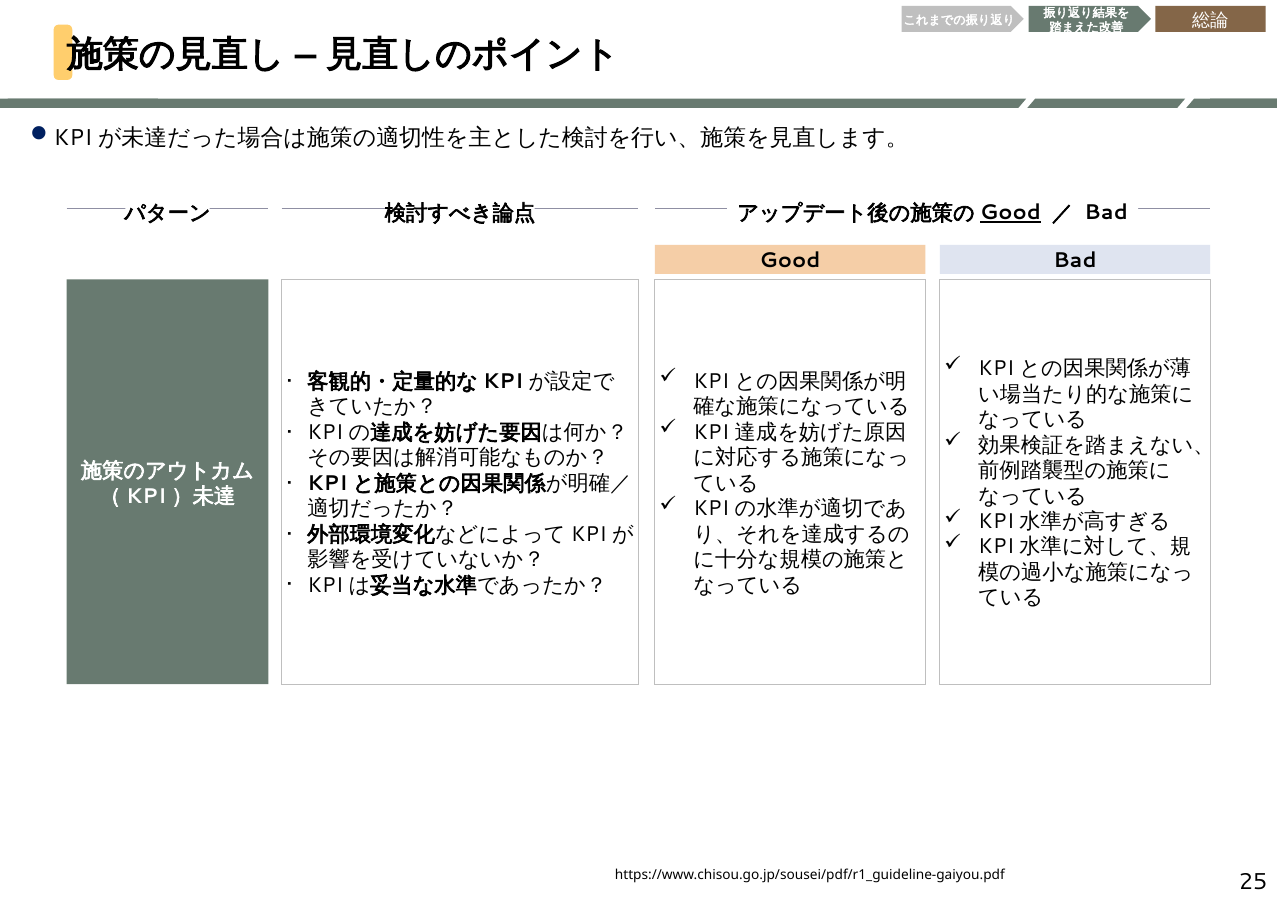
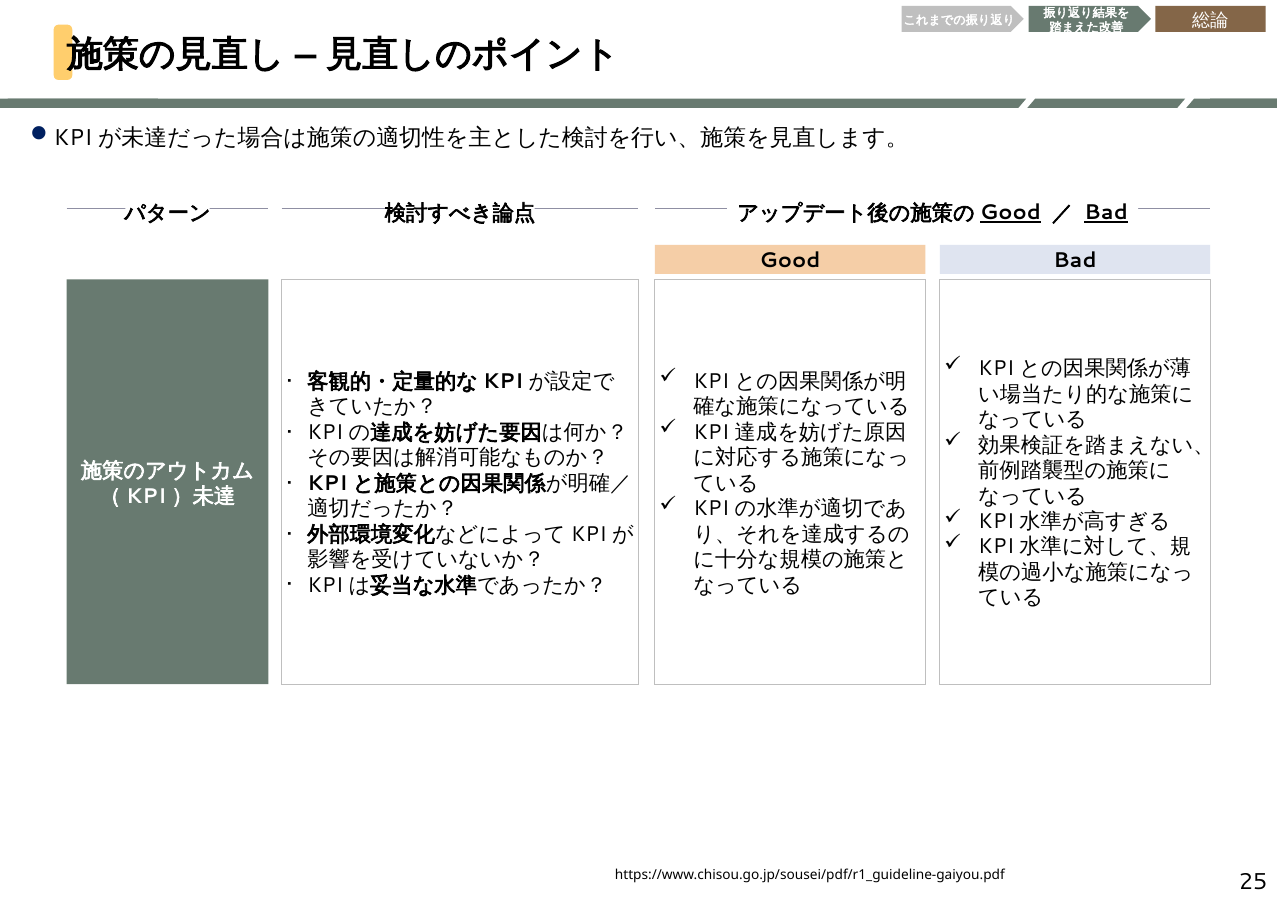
Bad underline: none -> present (1106, 213)
